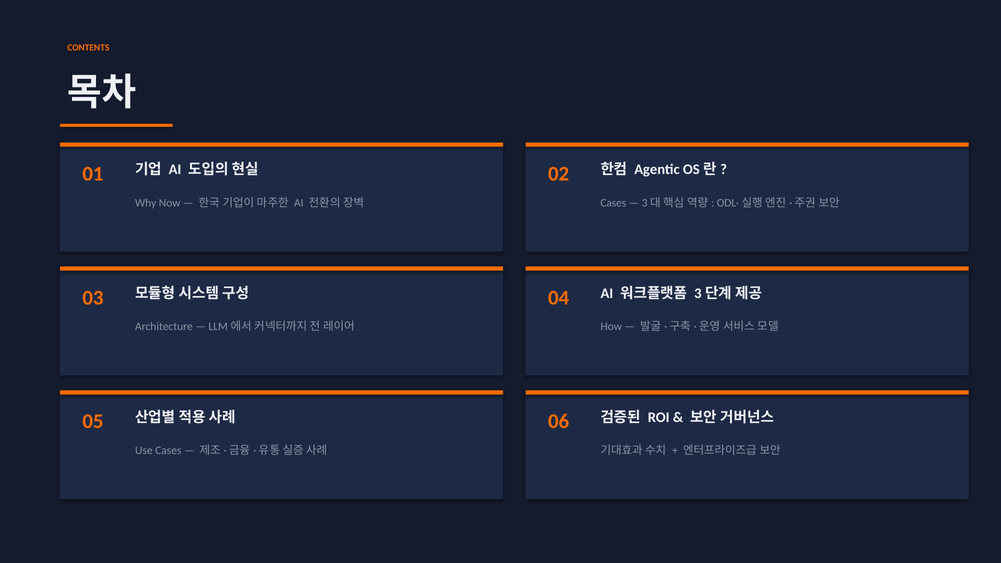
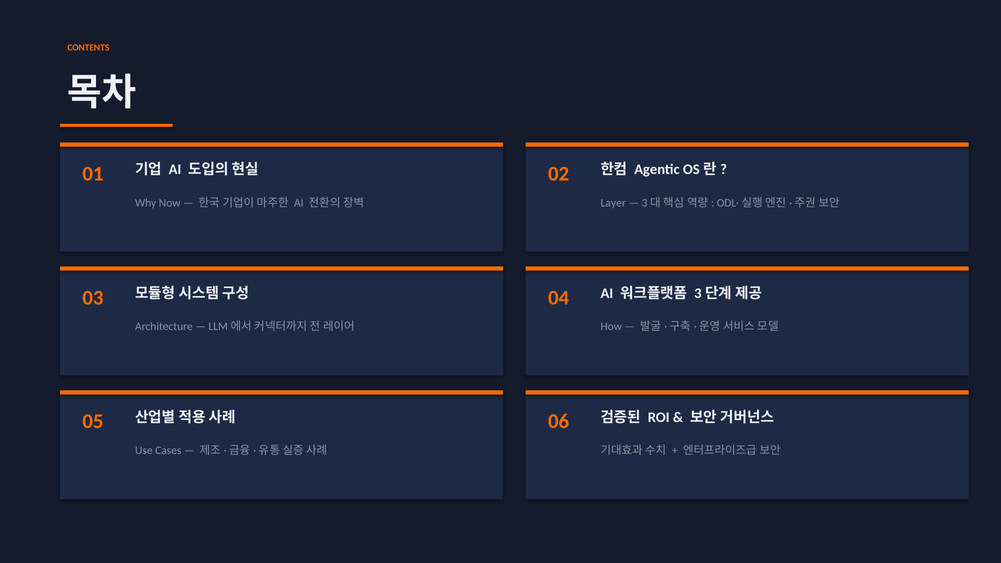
Cases: Cases -> Layer (613, 203)
